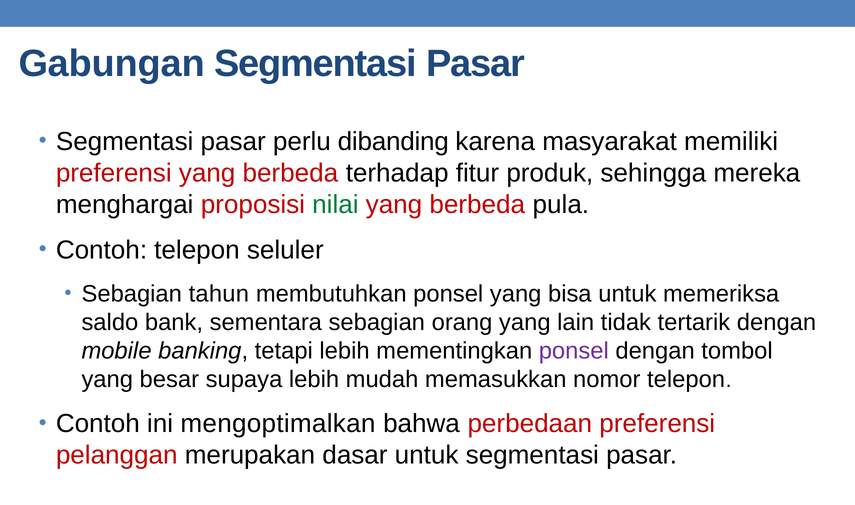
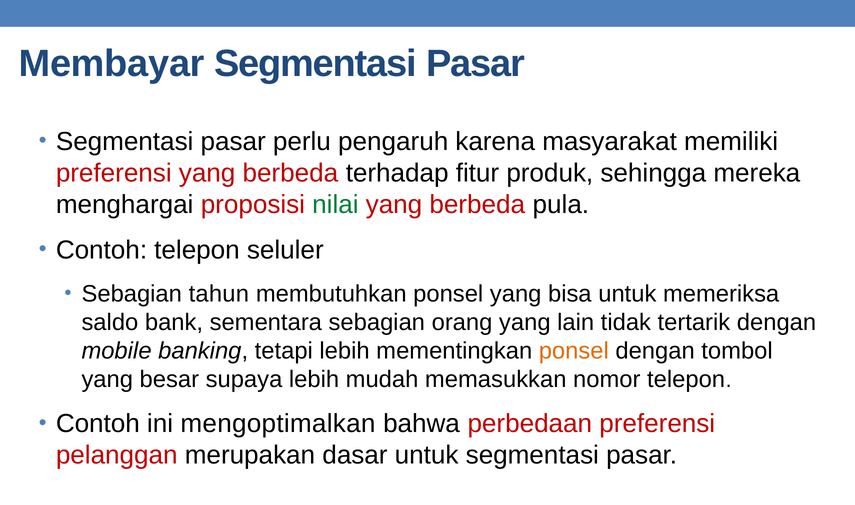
Gabungan: Gabungan -> Membayar (112, 64)
dibanding: dibanding -> pengaruh (393, 142)
ponsel colour: purple -> orange (574, 351)
